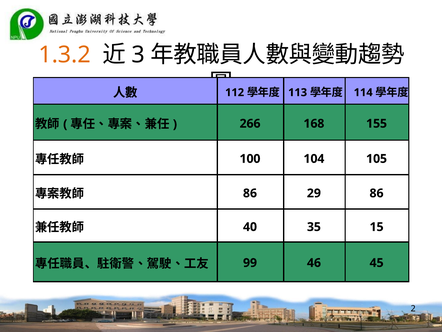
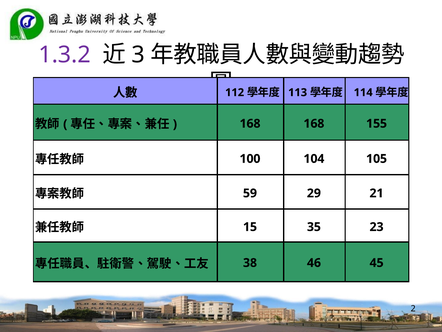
1.3.2 colour: orange -> purple (65, 55)
266: 266 -> 168 (250, 123)
86: 86 -> 59 (250, 193)
29 86: 86 -> 21 (377, 193)
40: 40 -> 15 (250, 227)
15: 15 -> 23 (377, 227)
99: 99 -> 38 (250, 262)
